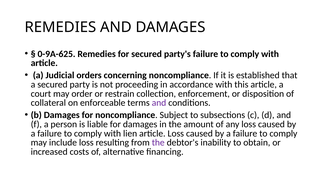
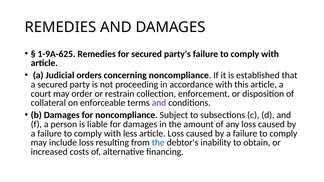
0-9A-625: 0-9A-625 -> 1-9A-625 (57, 54)
lien: lien -> less (130, 134)
the colour: purple -> blue (158, 143)
